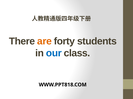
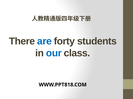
are colour: orange -> blue (44, 42)
